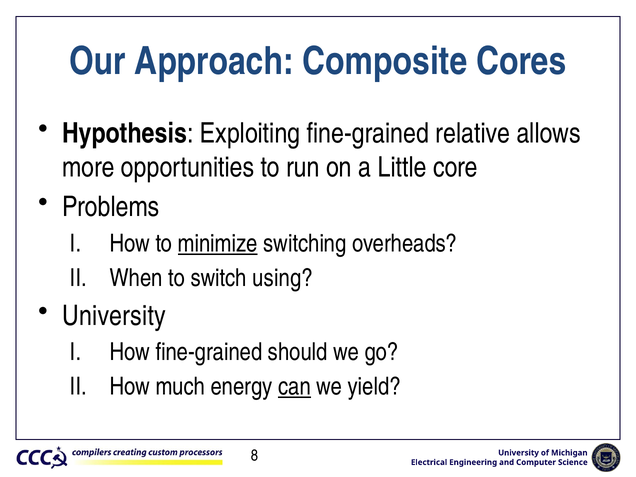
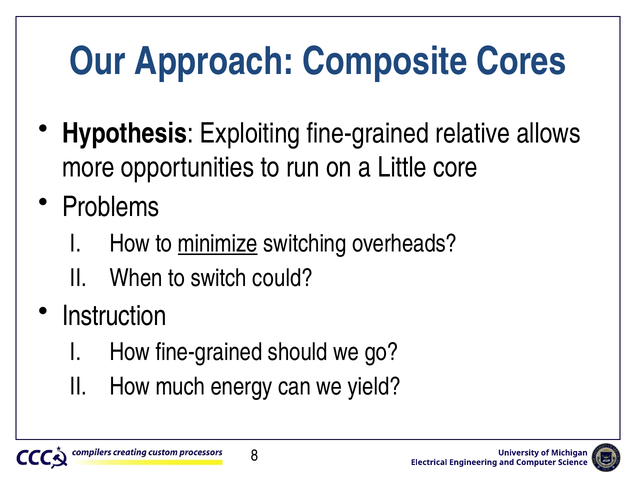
using: using -> could (283, 278)
University: University -> Instruction (114, 316)
can underline: present -> none (295, 387)
